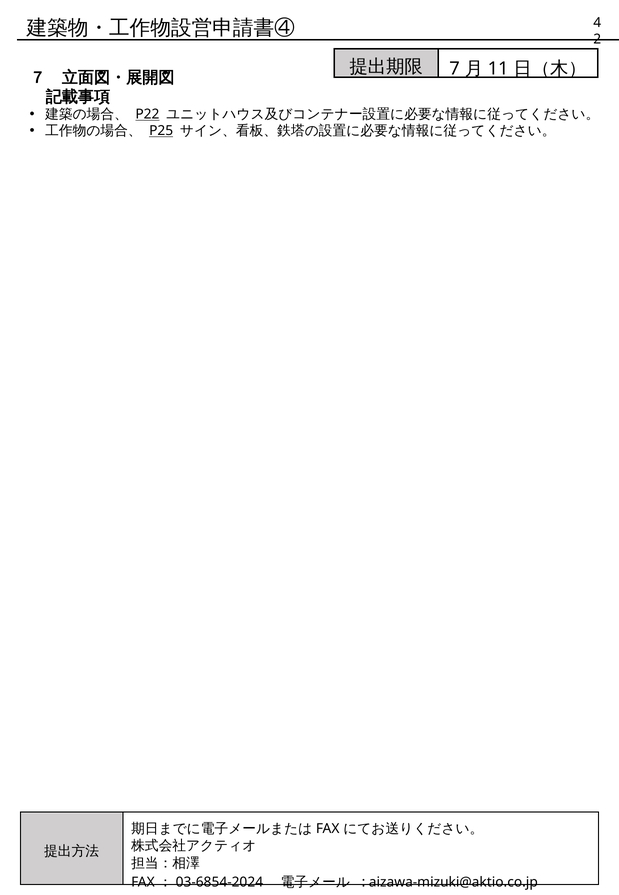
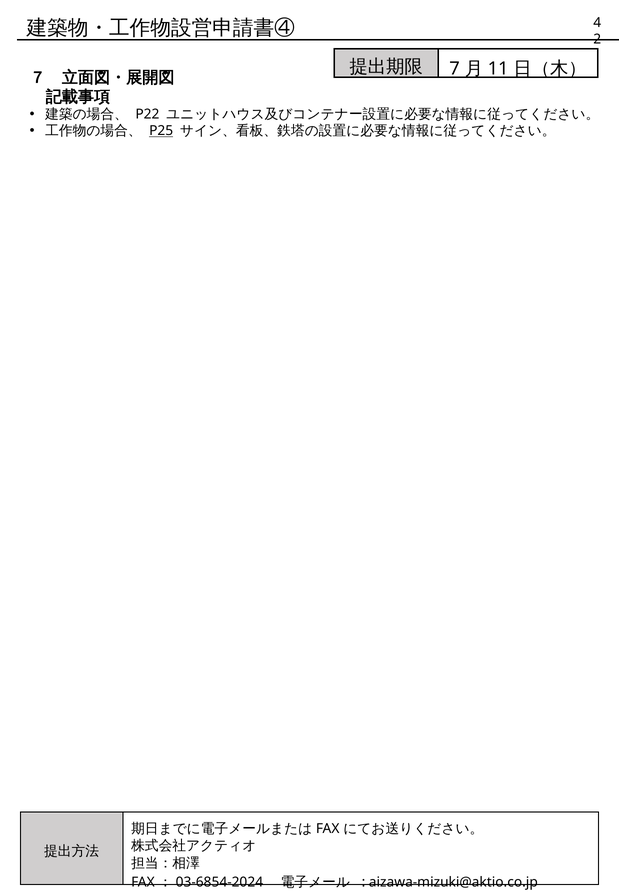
P22 underline: present -> none (147, 114)
